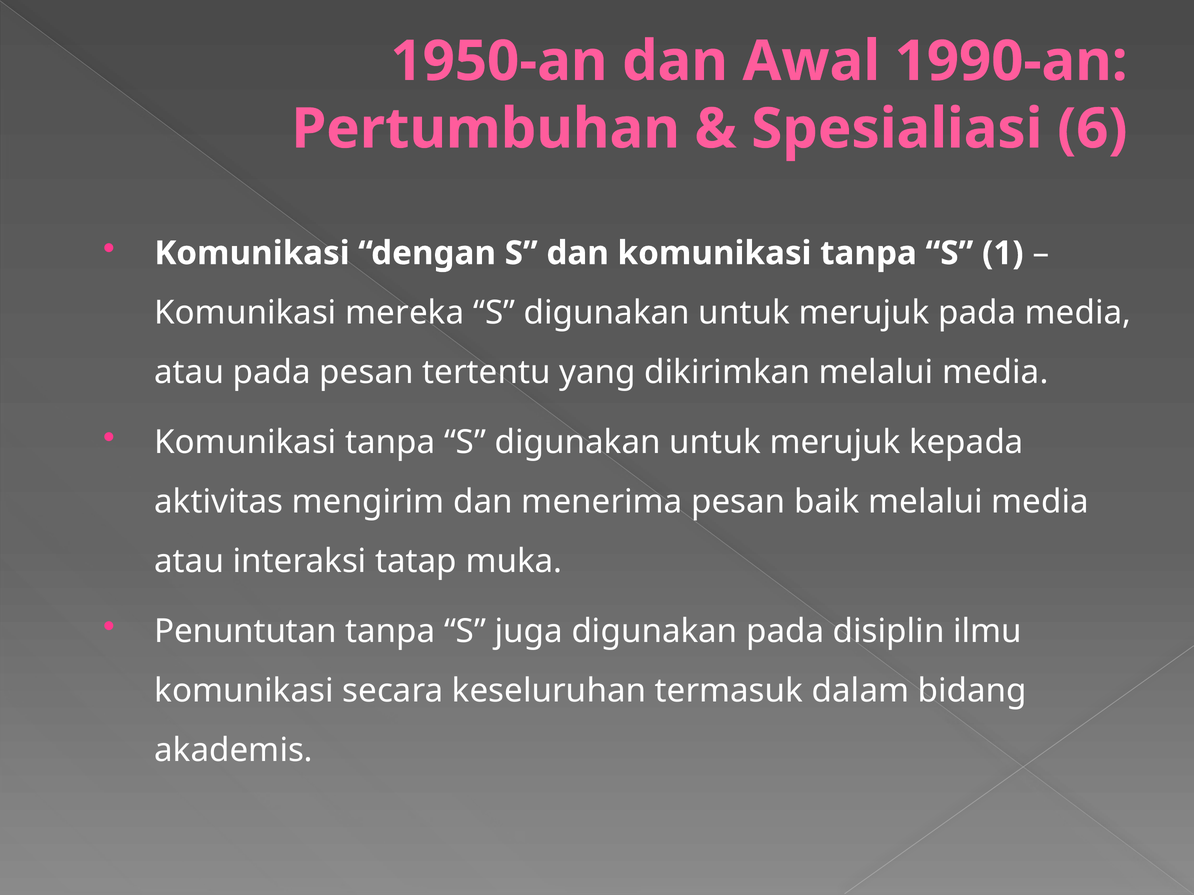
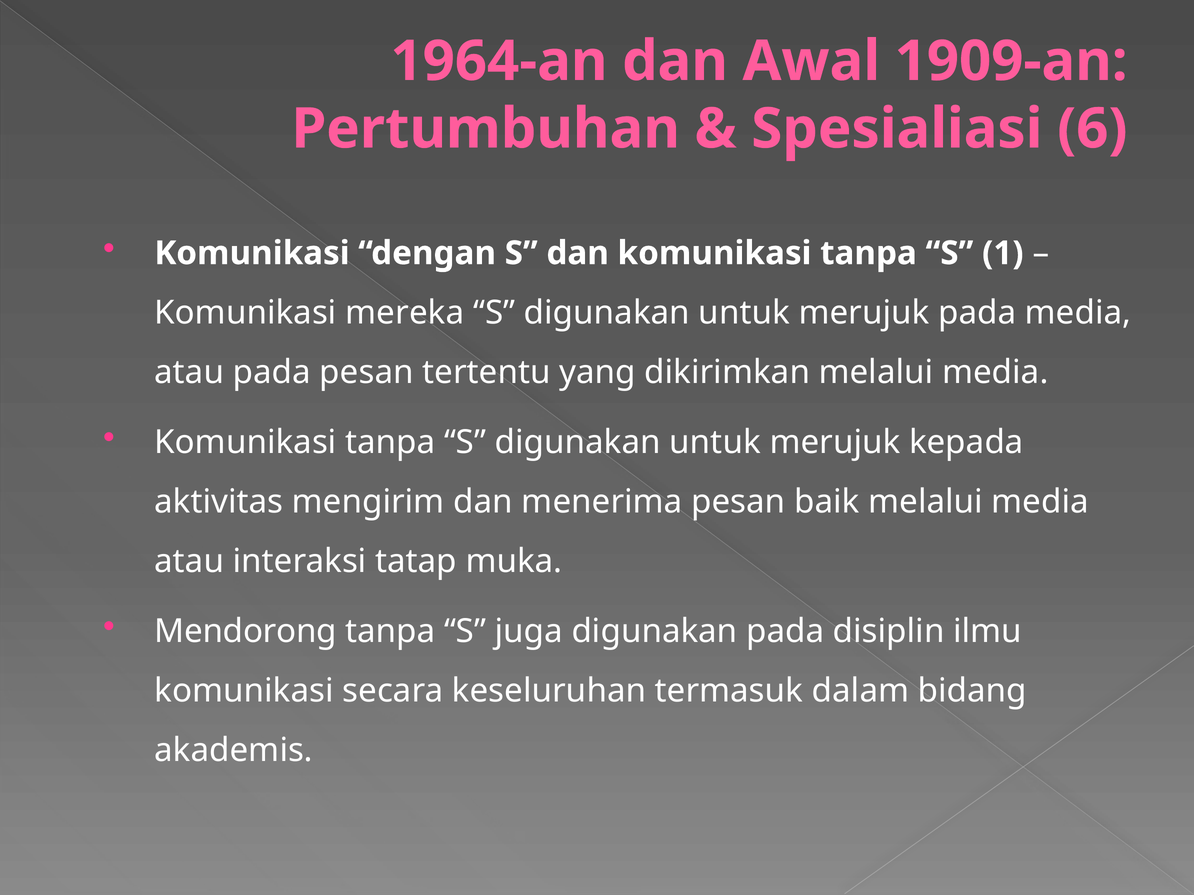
1950-an: 1950-an -> 1964-an (499, 61)
1990-an: 1990-an -> 1909-an (1011, 61)
Penuntutan: Penuntutan -> Mendorong (246, 631)
